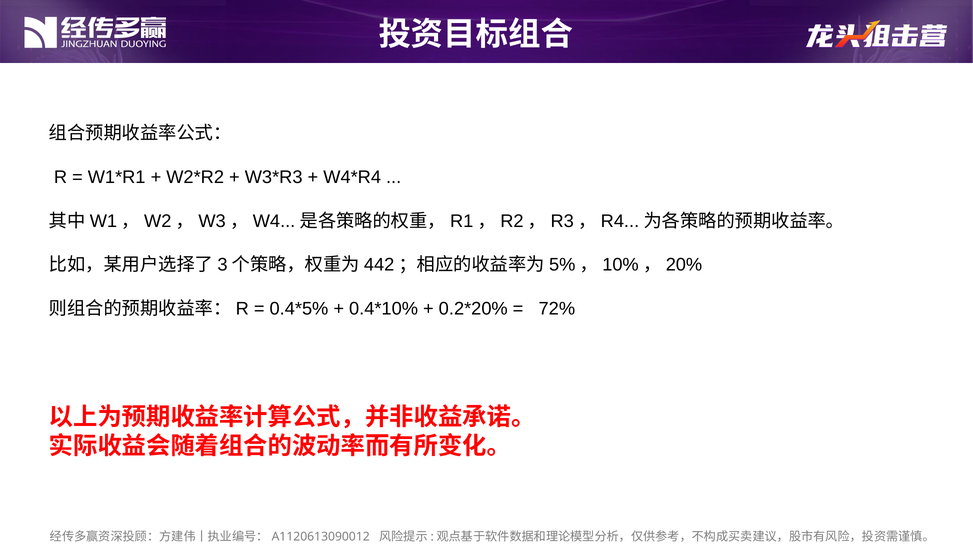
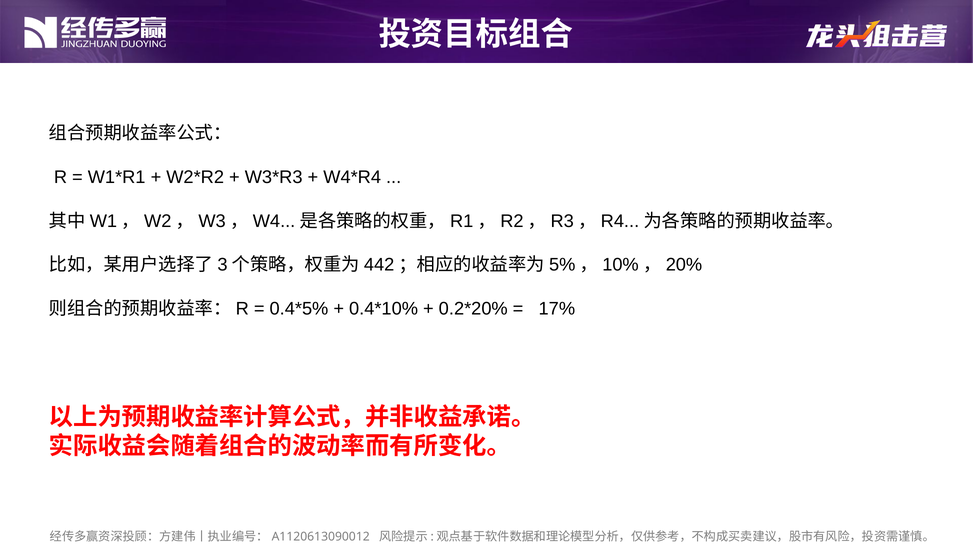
72%: 72% -> 17% (557, 309)
